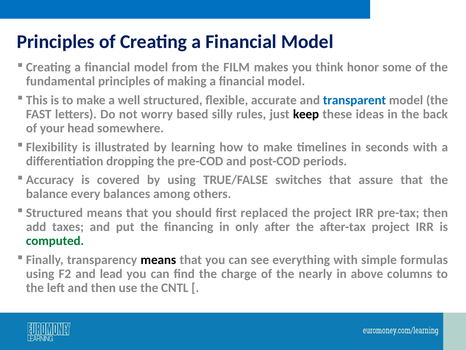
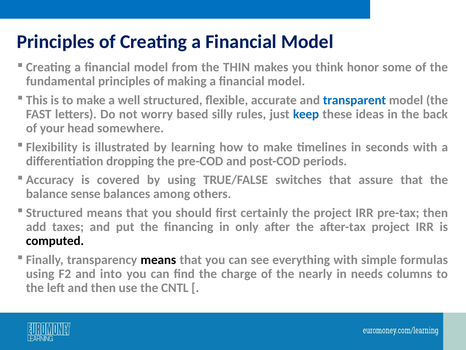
FILM: FILM -> THIN (237, 67)
keep colour: black -> blue (306, 114)
every: every -> sense (86, 194)
replaced: replaced -> certainly (264, 213)
computed colour: green -> black (55, 241)
lead: lead -> into (111, 273)
above: above -> needs (367, 273)
